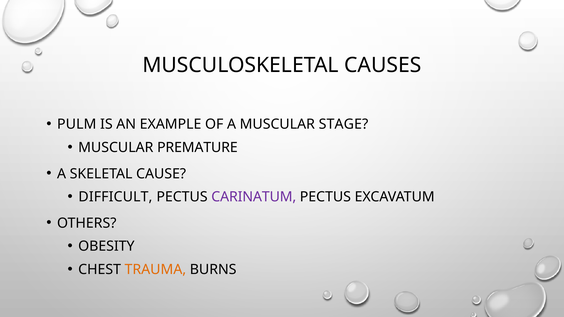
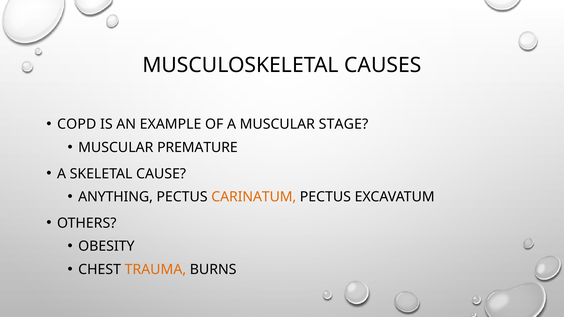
PULM: PULM -> COPD (77, 124)
DIFFICULT: DIFFICULT -> ANYTHING (116, 197)
CARINATUM colour: purple -> orange (254, 197)
